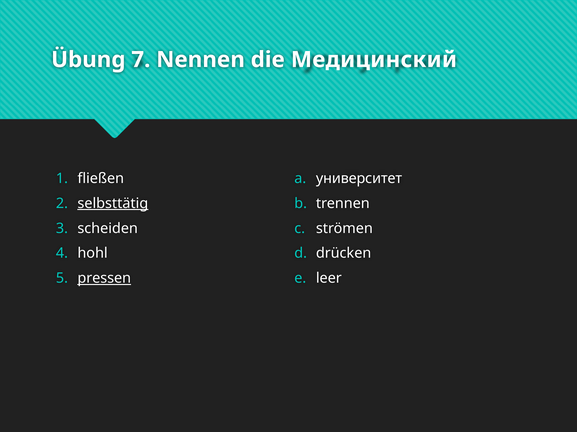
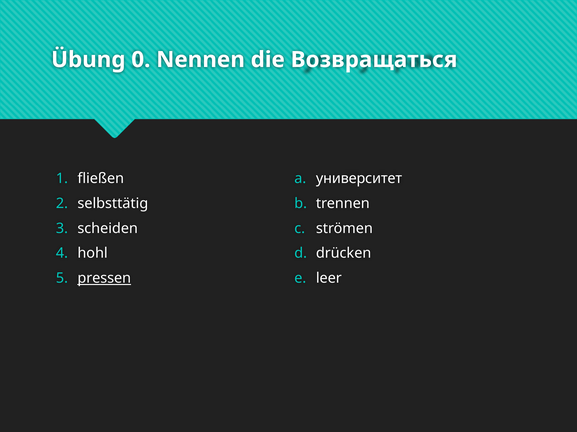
7: 7 -> 0 (141, 60)
Медицинский: Медицинский -> Возвращаться (374, 60)
selbsttätig underline: present -> none (113, 204)
